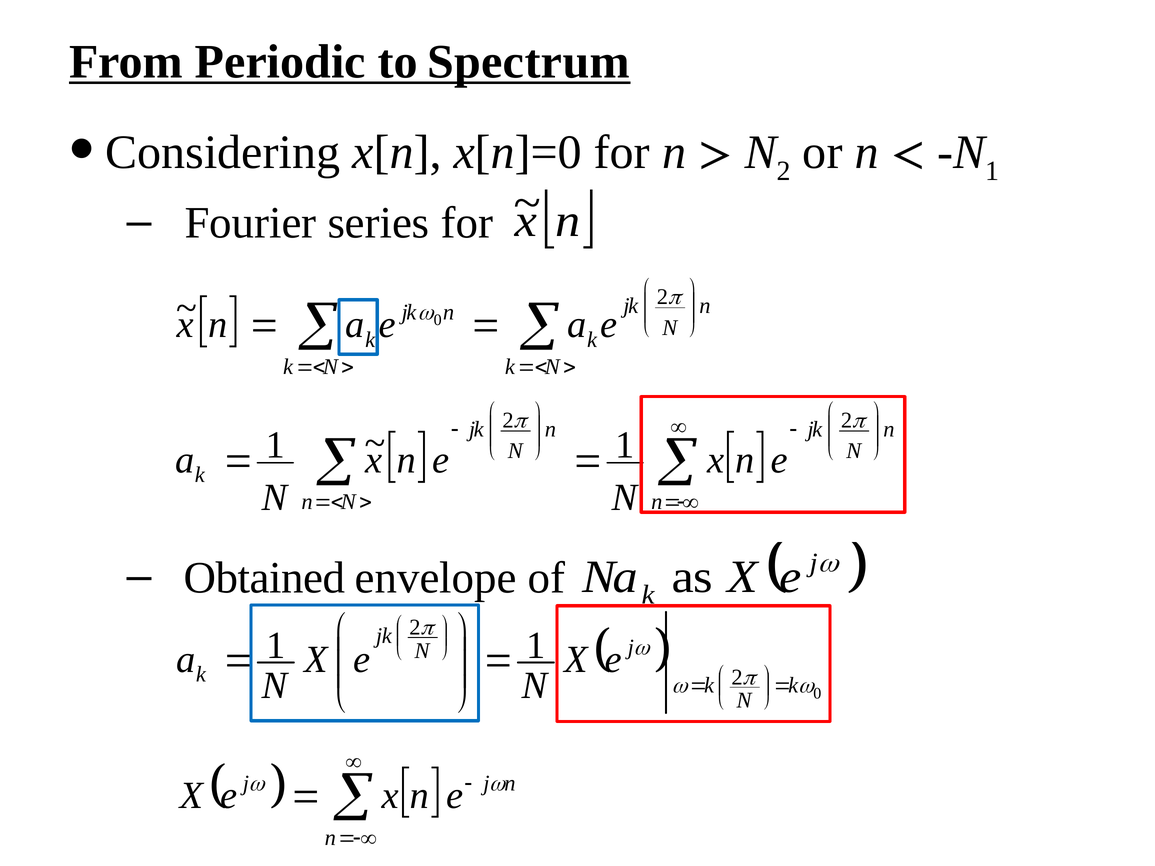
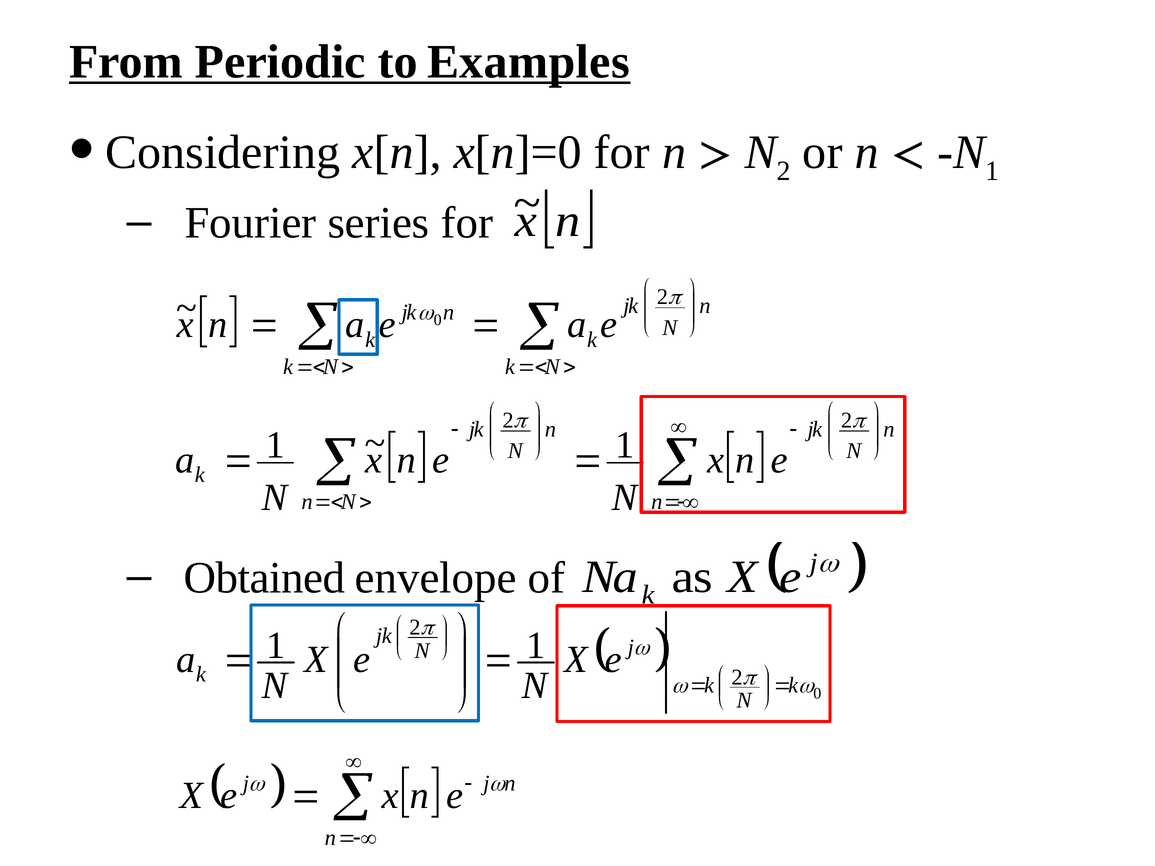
Spectrum: Spectrum -> Examples (528, 62)
